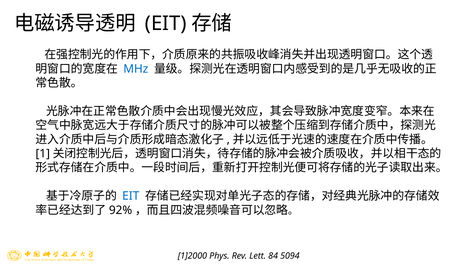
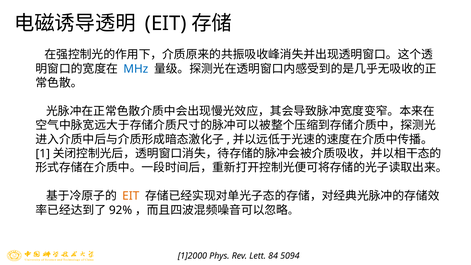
EIT colour: blue -> orange (131, 196)
